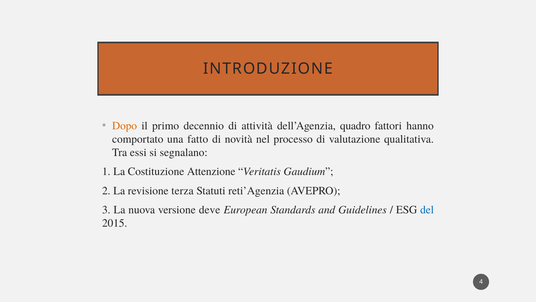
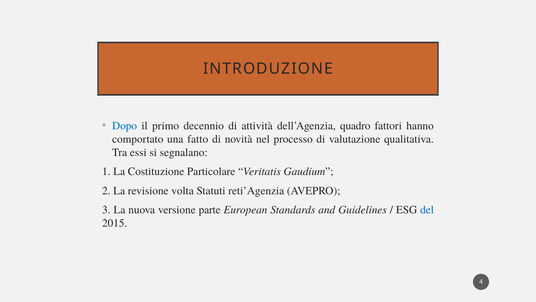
Dopo colour: orange -> blue (125, 125)
Attenzione: Attenzione -> Particolare (211, 171)
terza: terza -> volta (183, 190)
deve: deve -> parte (210, 209)
